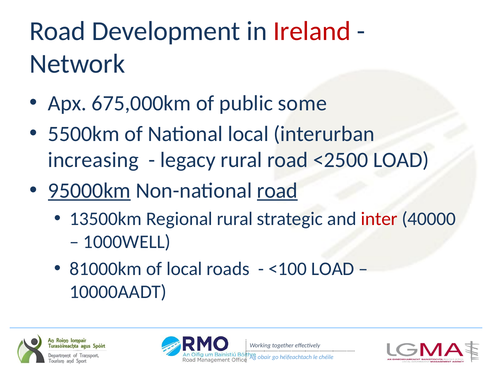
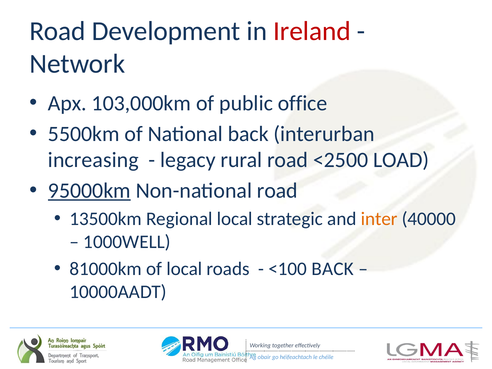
675,000km: 675,000km -> 103,000km (141, 103)
some: some -> office (303, 103)
National local: local -> back (248, 134)
road underline: present -> none (277, 191)
Regional rural: rural -> local (235, 219)
inter colour: red -> orange (379, 219)
<100 LOAD: LOAD -> BACK (333, 269)
